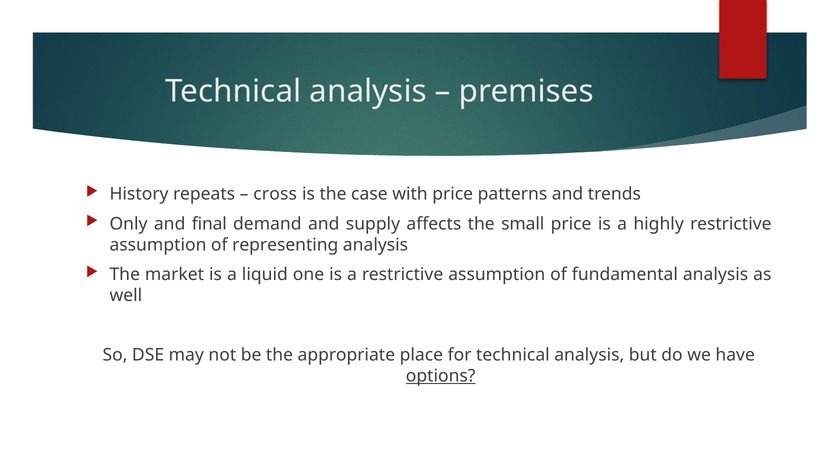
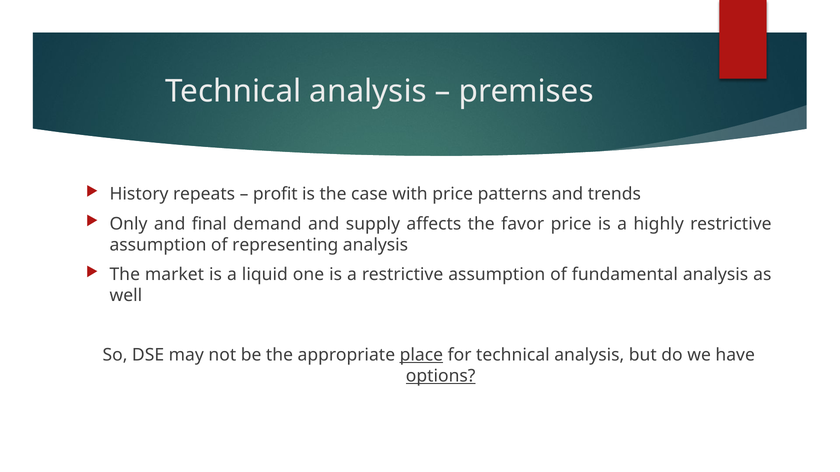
cross: cross -> profit (275, 194)
small: small -> favor (523, 224)
place underline: none -> present (421, 355)
